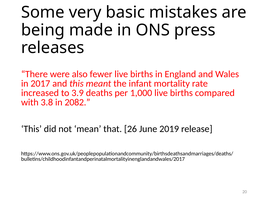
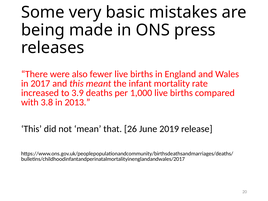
2082: 2082 -> 2013 (77, 102)
